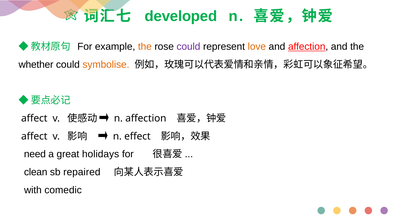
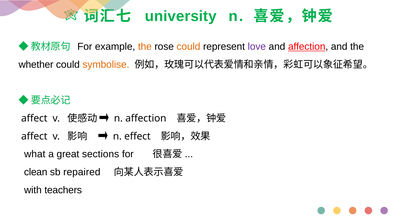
developed: developed -> university (181, 16)
could colour: purple -> orange (188, 47)
love colour: orange -> purple (257, 47)
need: need -> what (35, 154)
holidays: holidays -> sections (101, 154)
comedic: comedic -> teachers (63, 189)
